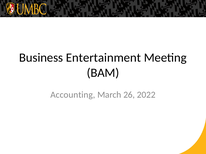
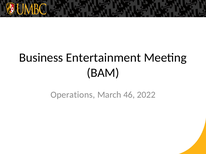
Accounting: Accounting -> Operations (73, 95)
26: 26 -> 46 (129, 95)
